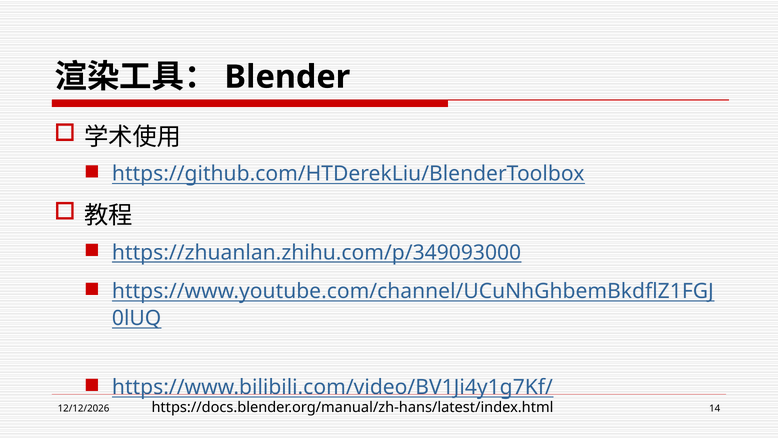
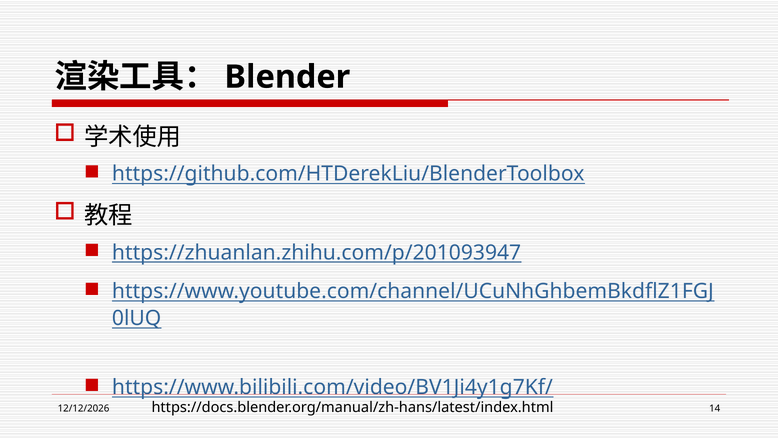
https://zhuanlan.zhihu.com/p/349093000: https://zhuanlan.zhihu.com/p/349093000 -> https://zhuanlan.zhihu.com/p/201093947 (317, 252)
